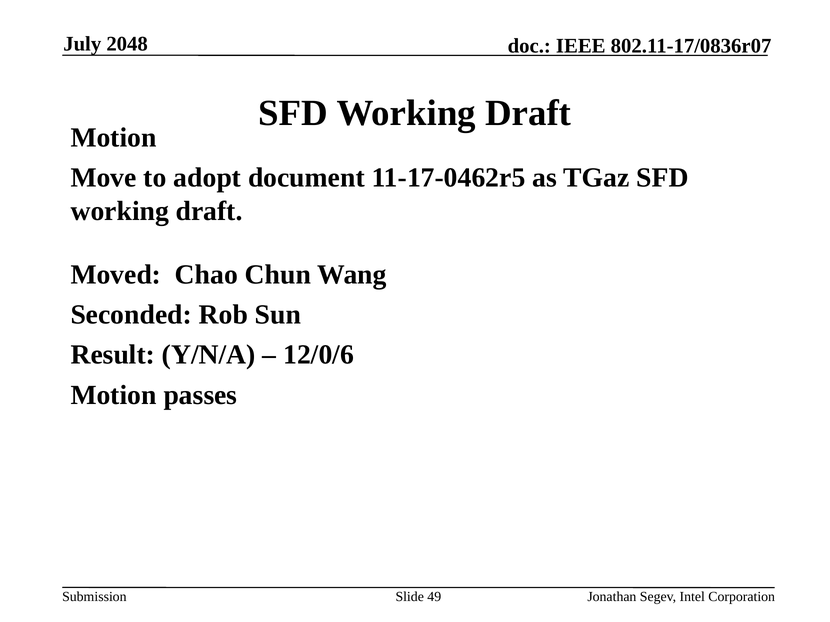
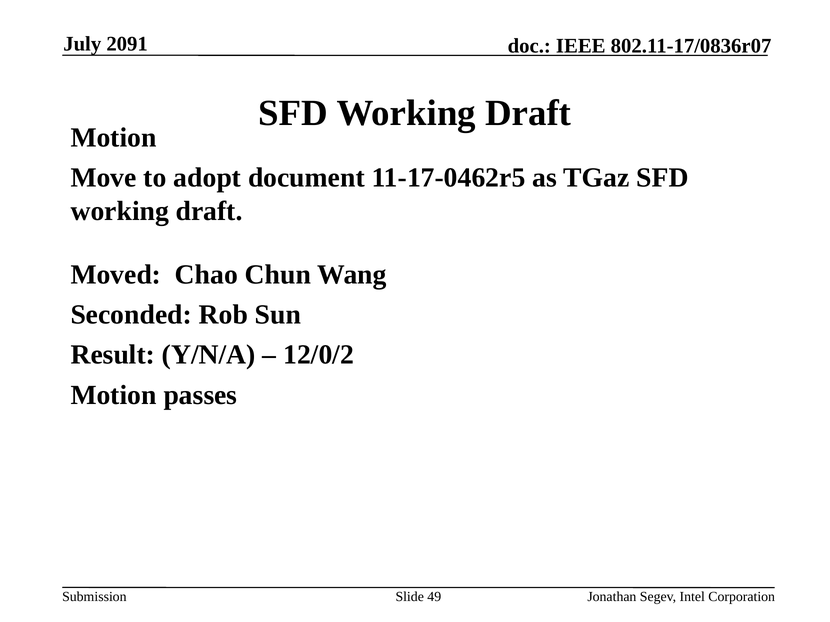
2048: 2048 -> 2091 (127, 44)
12/0/6: 12/0/6 -> 12/0/2 (319, 355)
